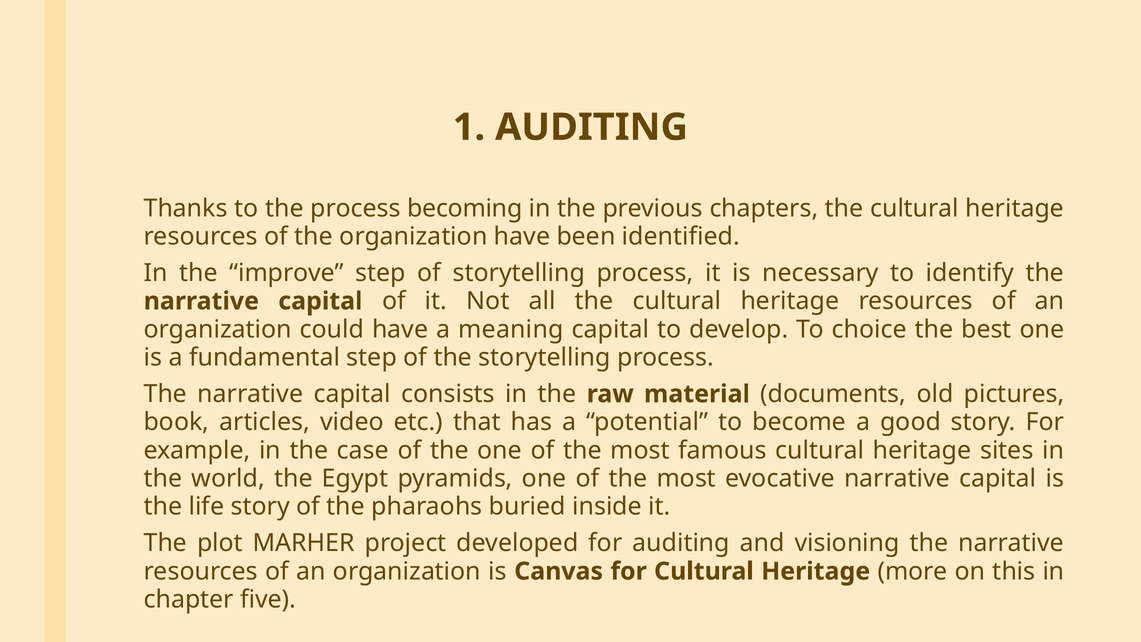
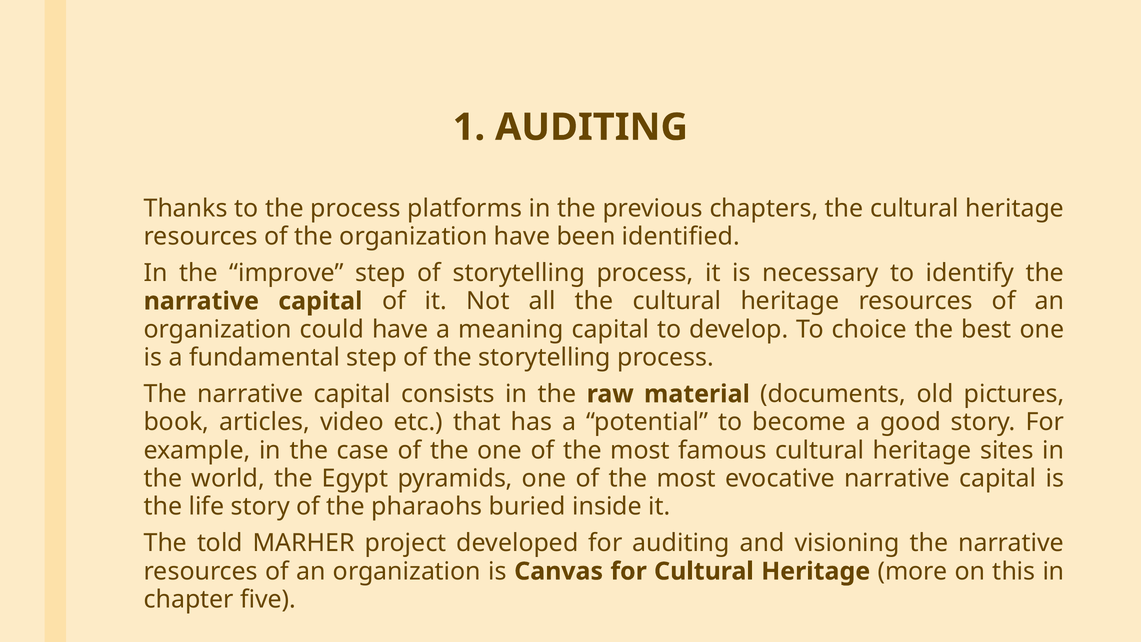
becoming: becoming -> platforms (465, 208)
plot: plot -> told (220, 543)
